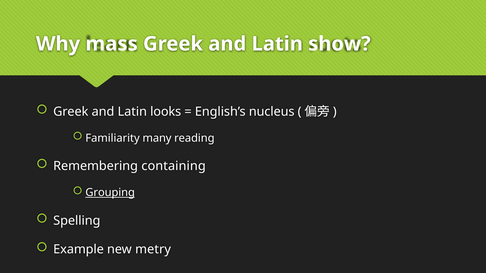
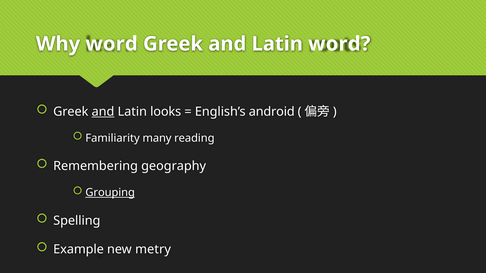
Why mass: mass -> word (112, 44)
Latin show: show -> word (339, 44)
and underline: none -> present (103, 112)
nucleus: nucleus -> android (272, 112)
containing: containing -> geography (174, 166)
